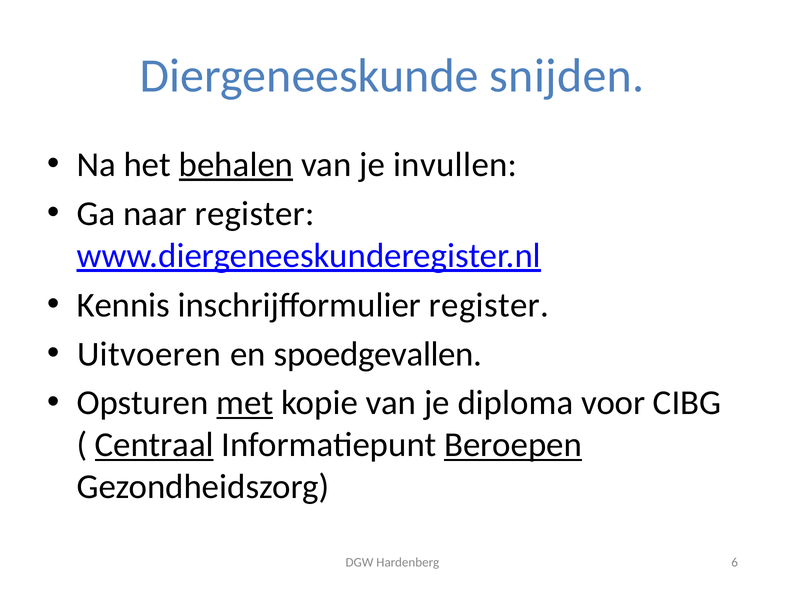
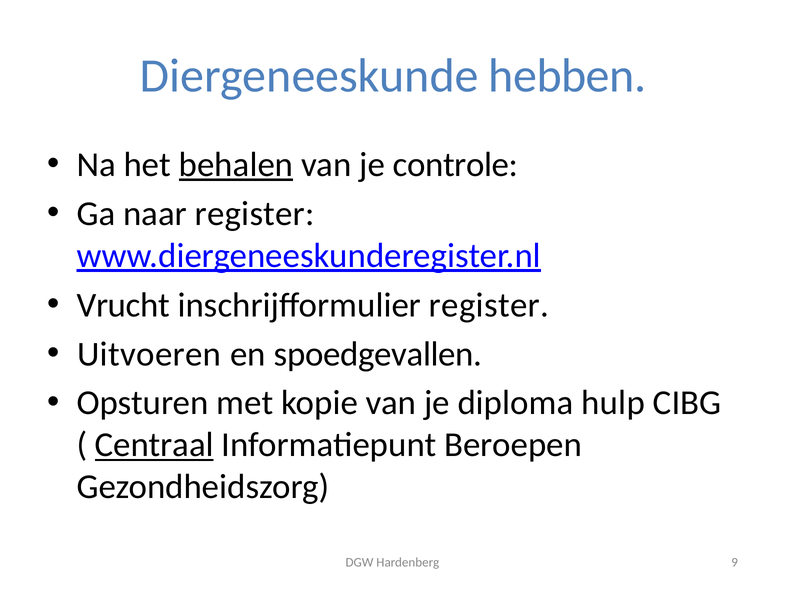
snijden: snijden -> hebben (567, 76)
invullen: invullen -> controle (456, 165)
Kennis: Kennis -> Vrucht (123, 305)
met underline: present -> none (245, 403)
voor: voor -> hulp (613, 403)
Beroepen underline: present -> none (513, 445)
6: 6 -> 9 (735, 562)
